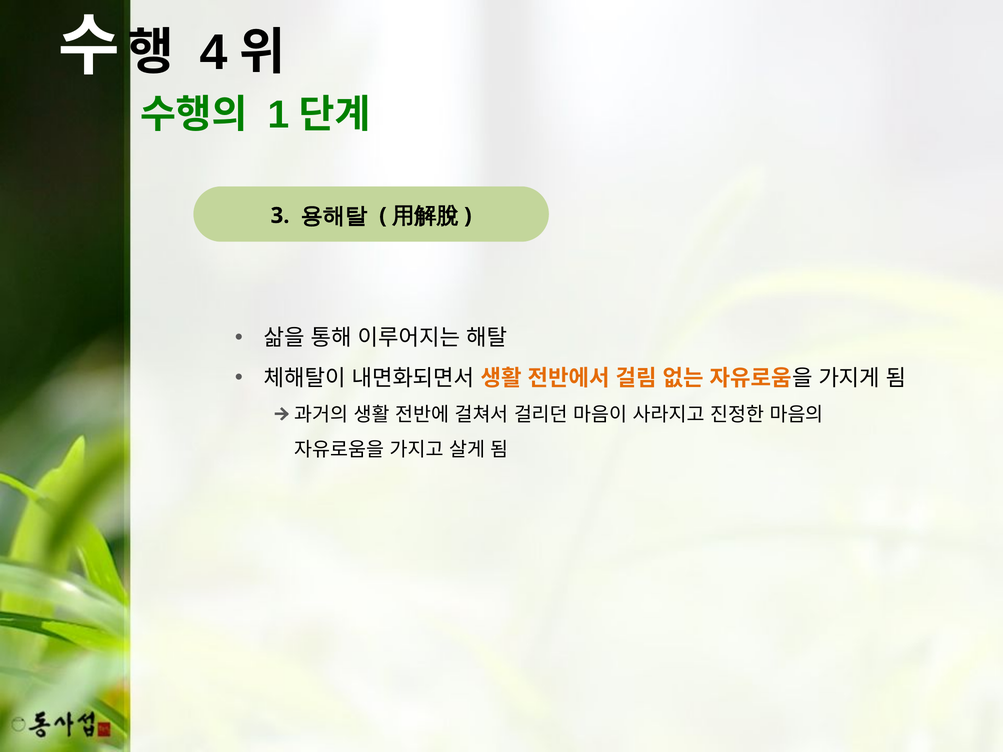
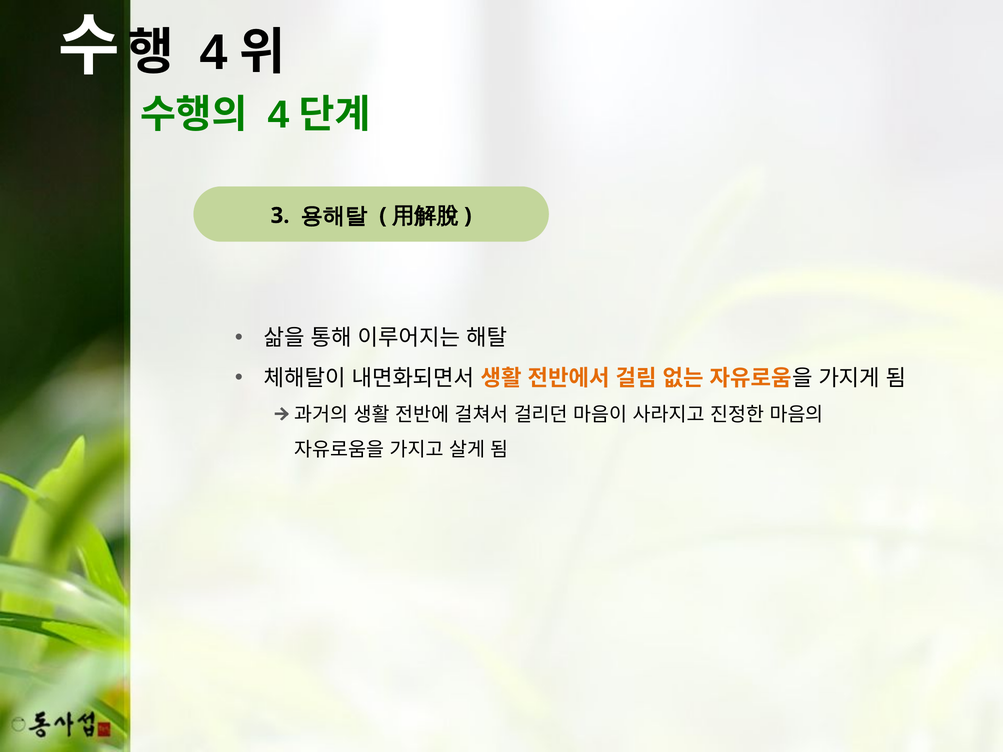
1: 1 -> 4 (279, 115)
